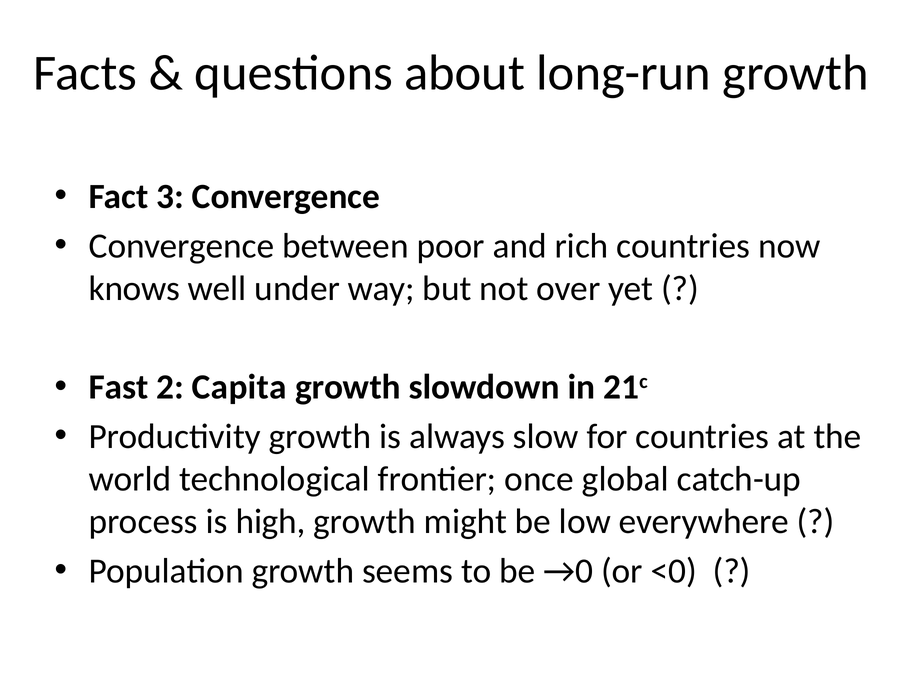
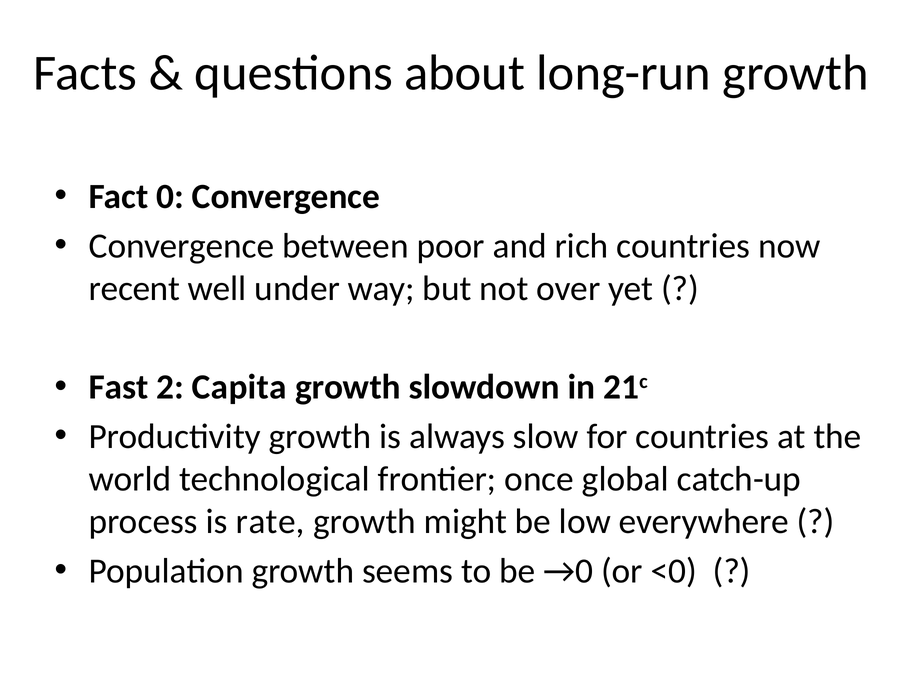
3: 3 -> 0 (170, 197)
knows: knows -> recent (134, 289)
high: high -> rate (270, 522)
